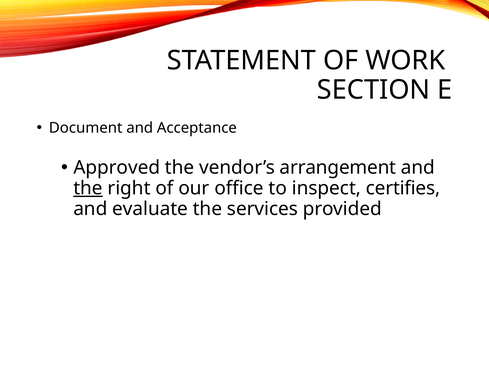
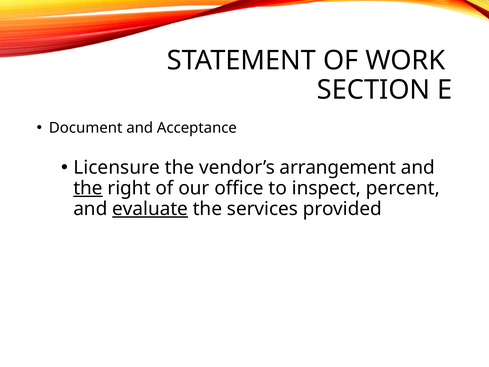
Approved: Approved -> Licensure (117, 168)
certifies: certifies -> percent (403, 188)
evaluate underline: none -> present (150, 209)
